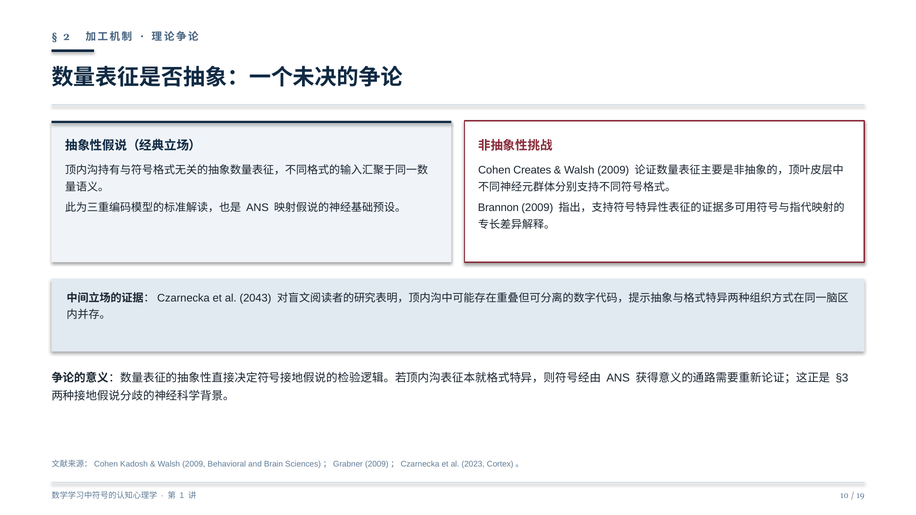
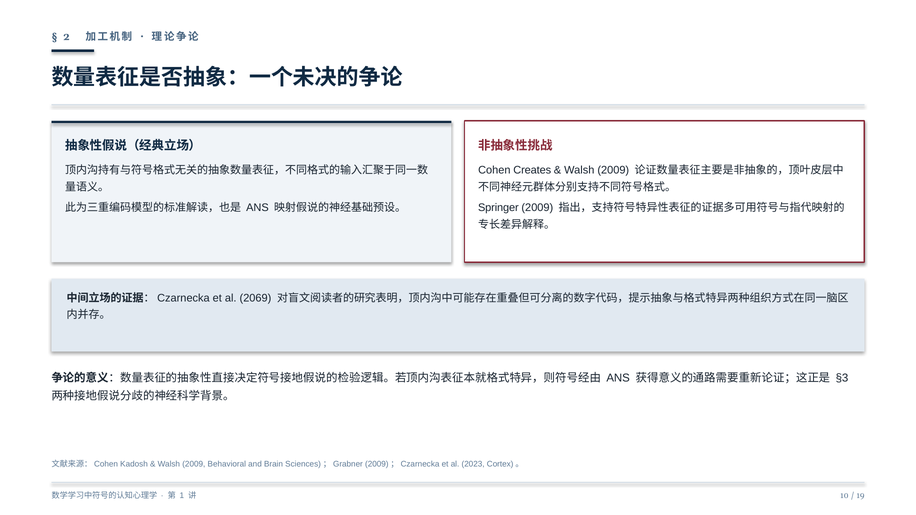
Brannon: Brannon -> Springer (498, 208)
2043: 2043 -> 2069 (255, 298)
